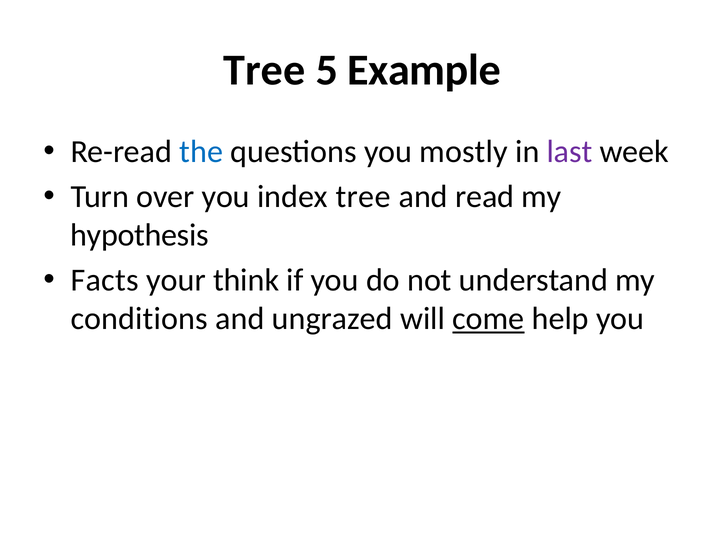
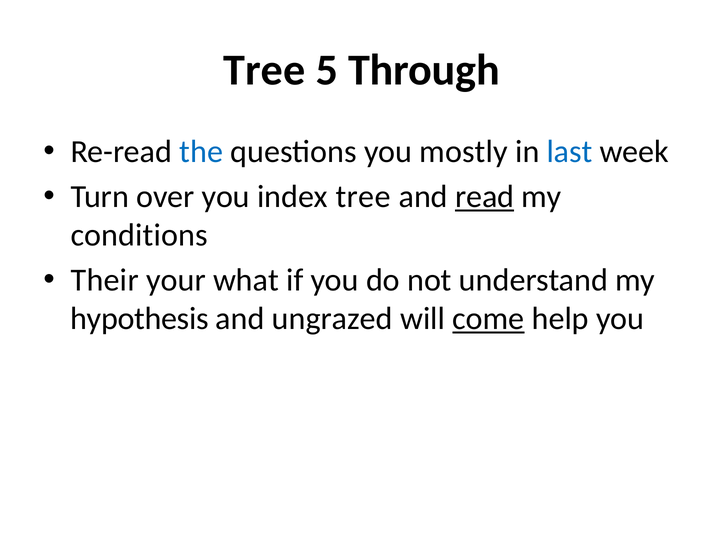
Example: Example -> Through (424, 70)
last colour: purple -> blue (570, 152)
read underline: none -> present (485, 197)
hypothesis: hypothesis -> conditions (139, 235)
Facts: Facts -> Their (105, 280)
think: think -> what (246, 280)
conditions: conditions -> hypothesis (139, 319)
